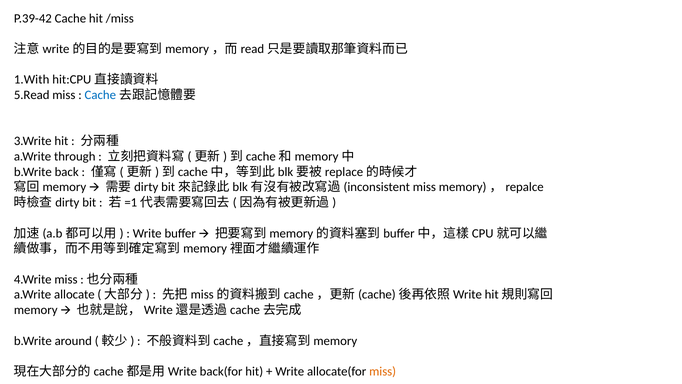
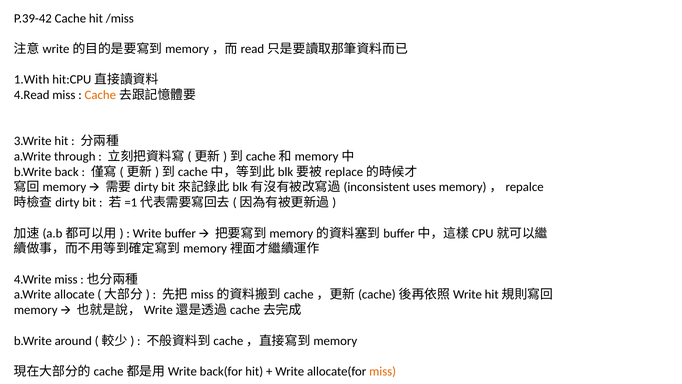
5.Read: 5.Read -> 4.Read (32, 95)
Cache colour: blue -> orange (100, 95)
miss: miss -> uses (424, 187)
